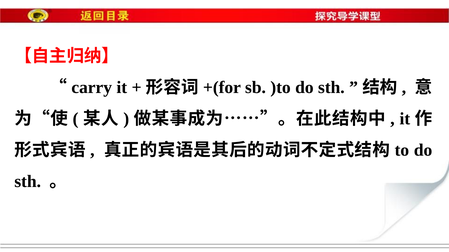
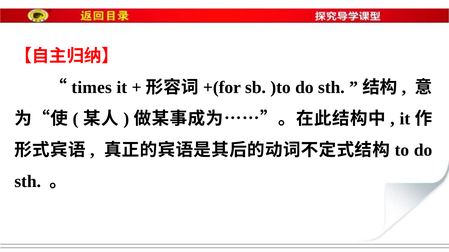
carry: carry -> times (92, 88)
